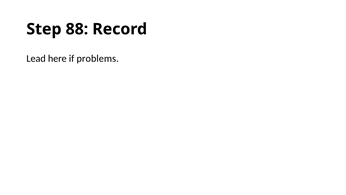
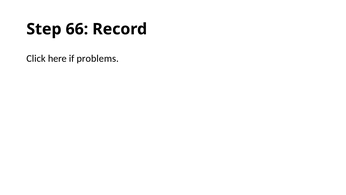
88: 88 -> 66 (77, 29)
Lead: Lead -> Click (36, 58)
